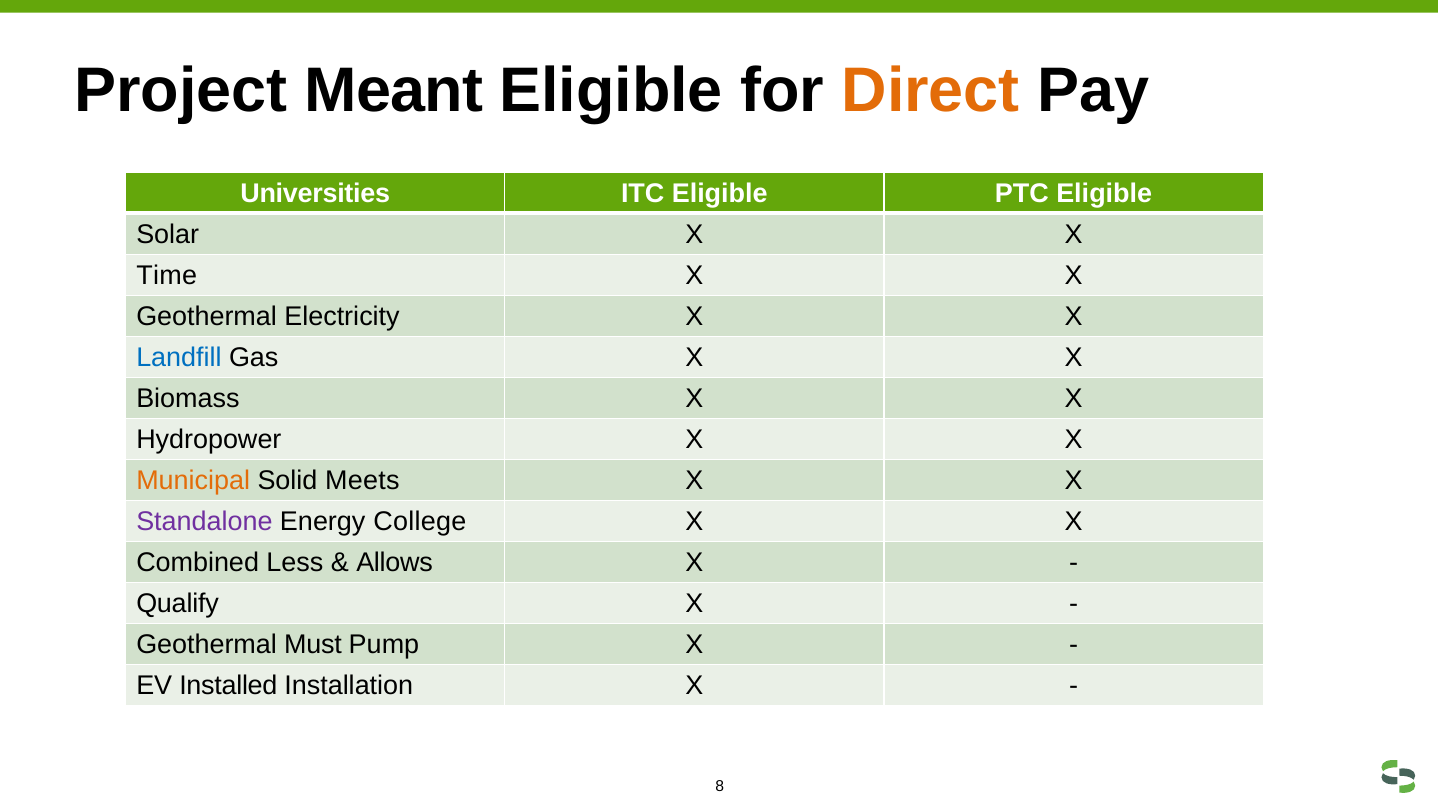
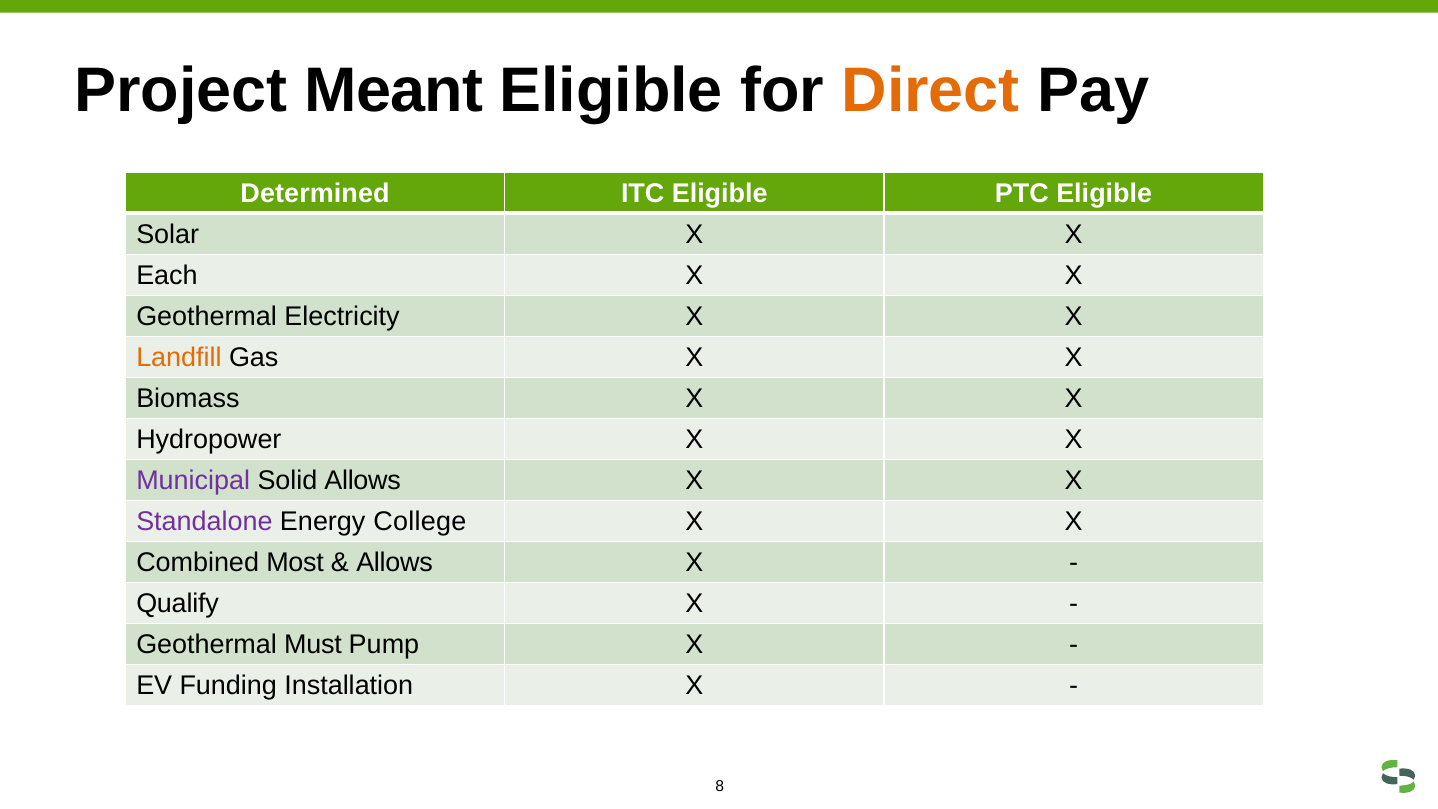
Universities: Universities -> Determined (315, 193)
Time: Time -> Each (167, 275)
Landfill colour: blue -> orange (179, 357)
Municipal colour: orange -> purple (193, 480)
Solid Meets: Meets -> Allows (363, 480)
Less: Less -> Most (295, 562)
Installed: Installed -> Funding (228, 685)
